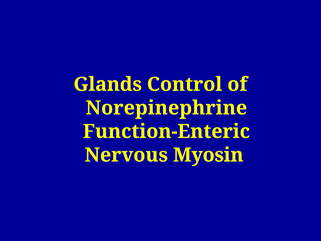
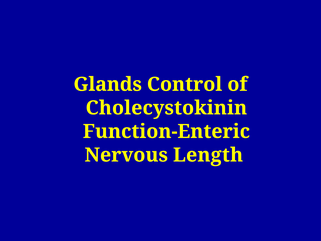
Norepinephrine: Norepinephrine -> Cholecystokinin (166, 108)
Myosin: Myosin -> Length (208, 155)
